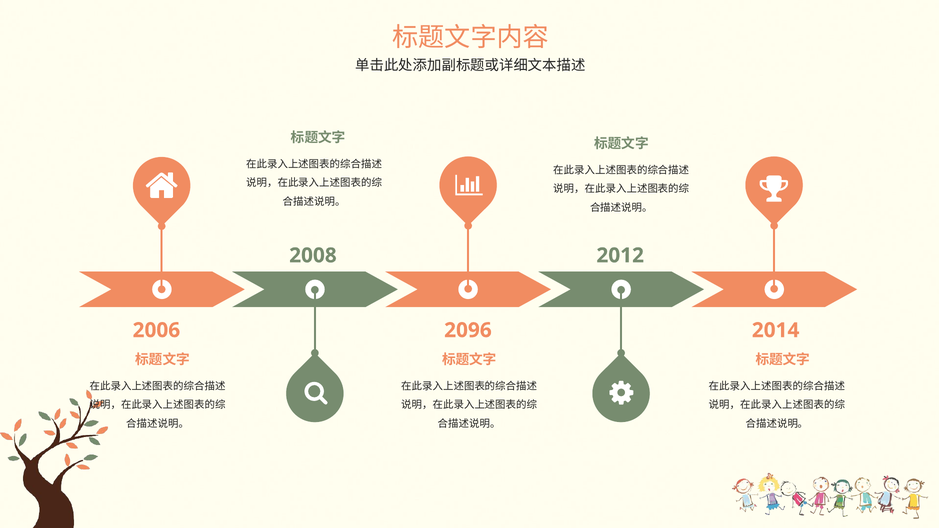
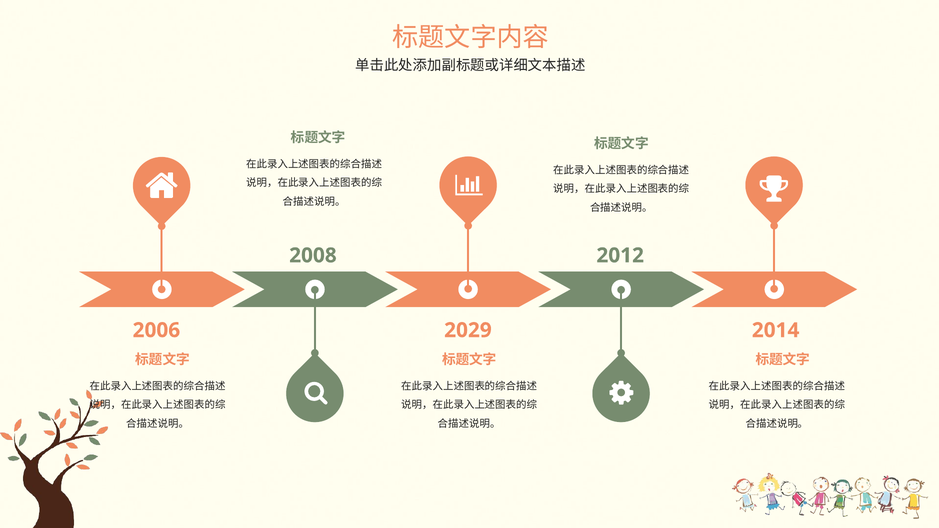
2096: 2096 -> 2029 (468, 330)
